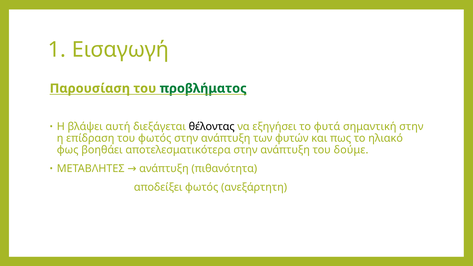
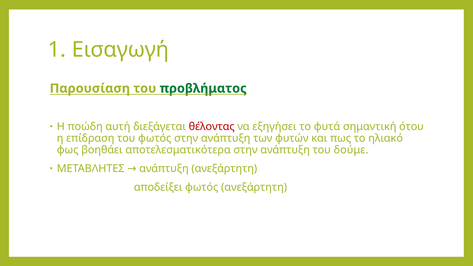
βλάψει: βλάψει -> ποώδη (85, 127)
θέλοντας colour: black -> red (212, 127)
σημαντική στην: στην -> ότου (411, 127)
ανάπτυξη πιθανότητα: πιθανότητα -> ανεξάρτητη (224, 169)
